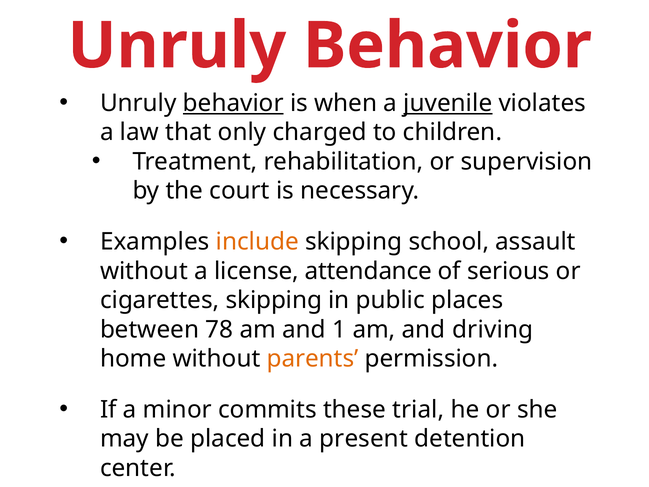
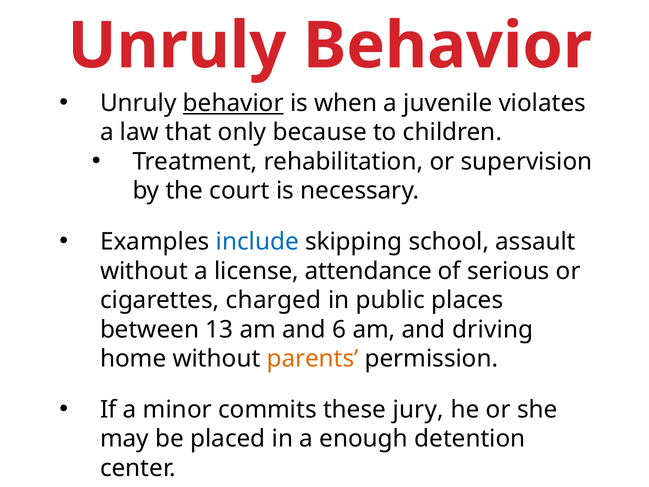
juvenile underline: present -> none (448, 103)
charged: charged -> because (320, 132)
include colour: orange -> blue (257, 242)
cigarettes skipping: skipping -> charged (274, 300)
78: 78 -> 13 (219, 329)
1: 1 -> 6 (339, 329)
trial: trial -> jury (418, 409)
present: present -> enough (364, 439)
